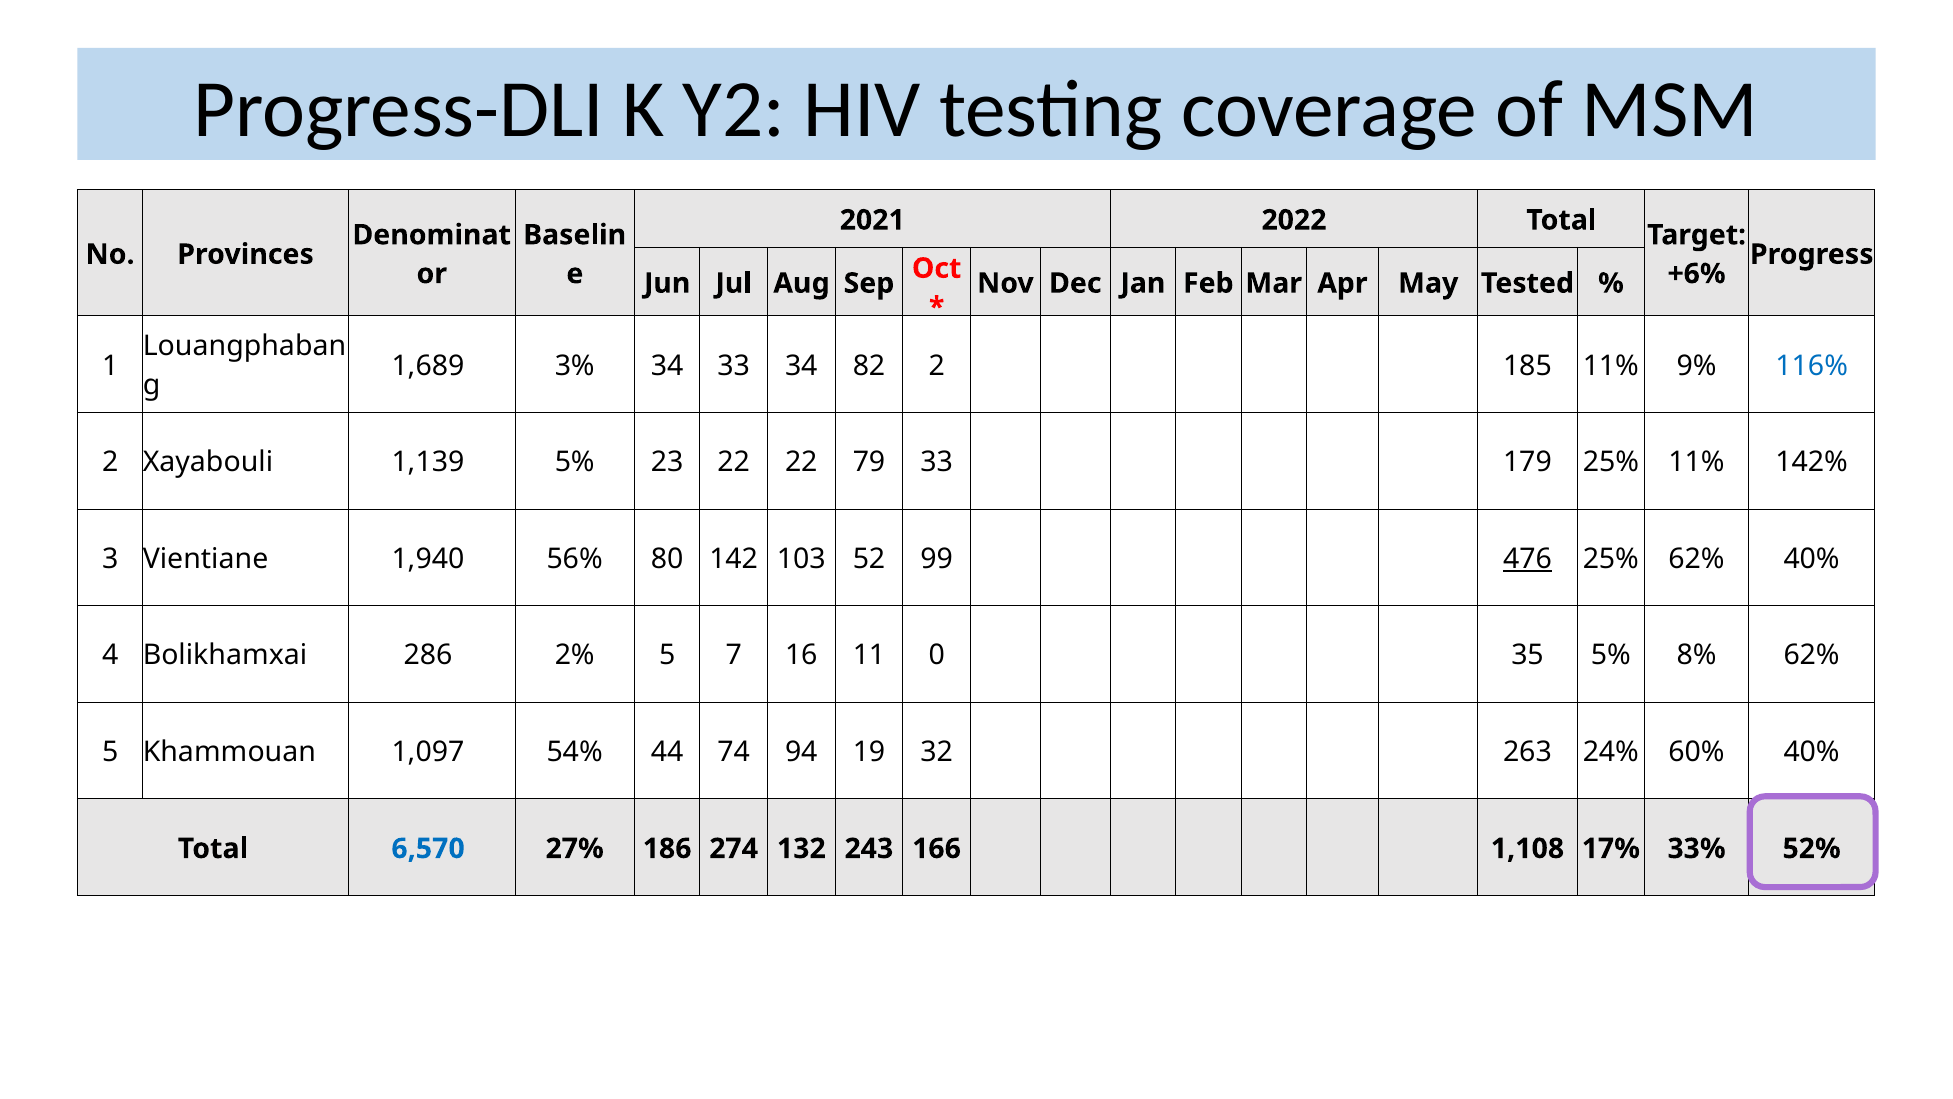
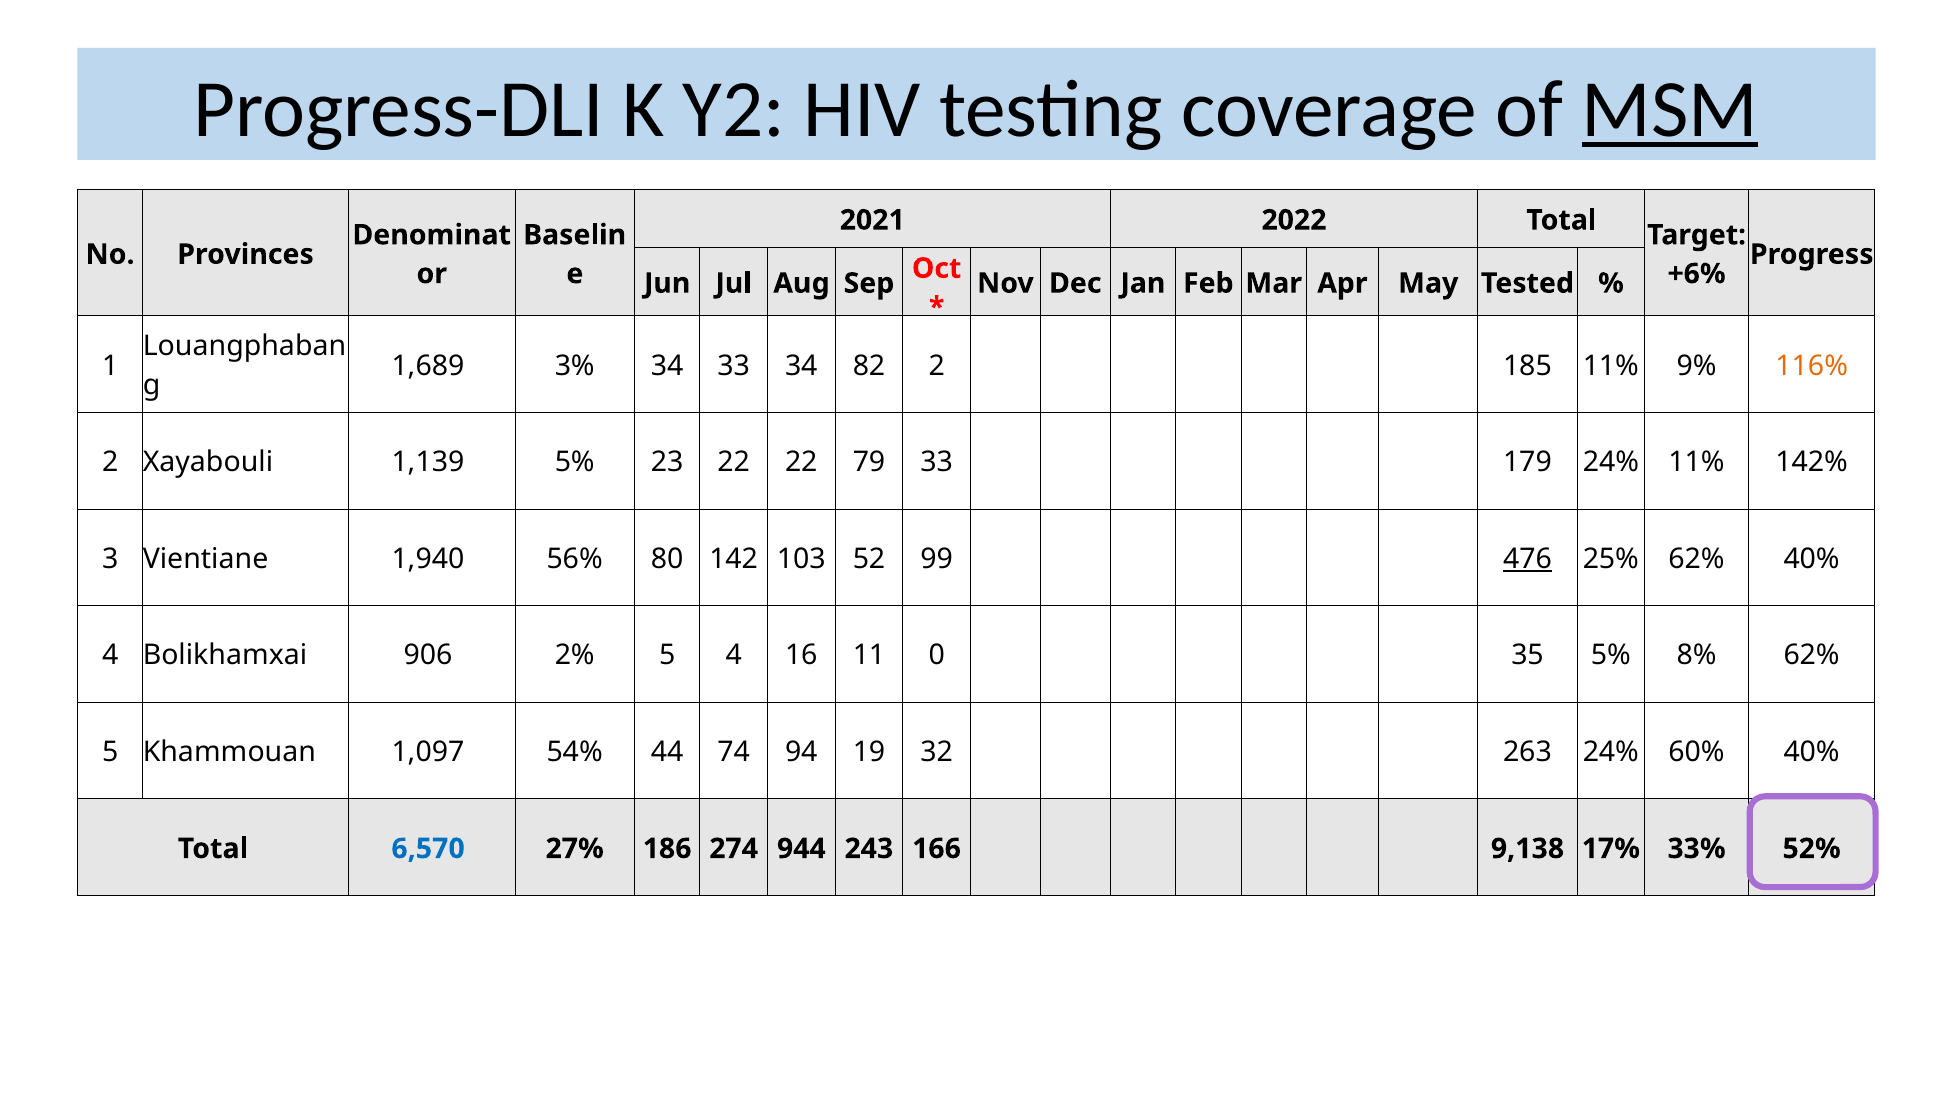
MSM underline: none -> present (1670, 110)
116% colour: blue -> orange (1812, 366)
179 25%: 25% -> 24% (1611, 462)
286: 286 -> 906 (428, 655)
5 7: 7 -> 4 (734, 655)
132: 132 -> 944 (801, 848)
1,108: 1,108 -> 9,138 (1527, 848)
